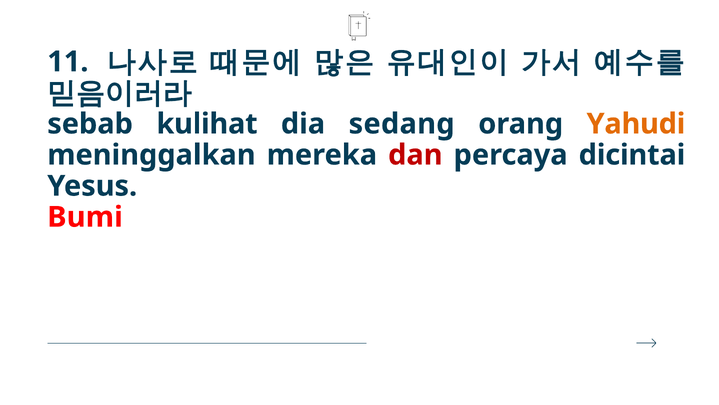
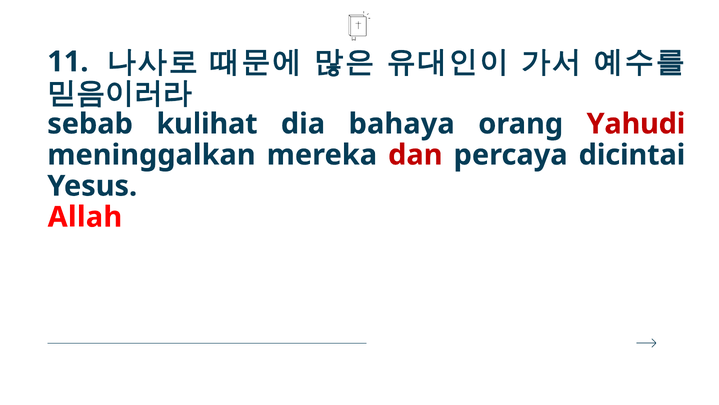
sedang: sedang -> bahaya (402, 124)
Yahudi colour: orange -> red (636, 124)
Bumi: Bumi -> Allah (85, 217)
